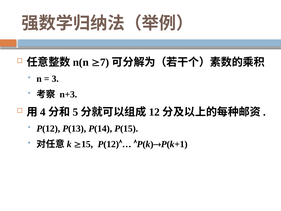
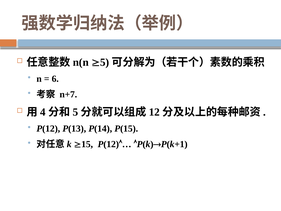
7: 7 -> 5 (105, 62)
3: 3 -> 6 (55, 79)
n+3: n+3 -> n+7 (68, 94)
